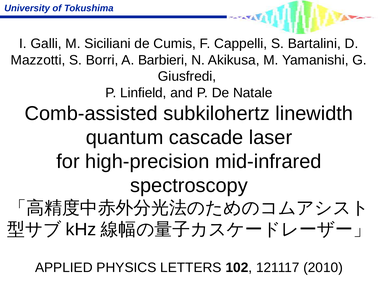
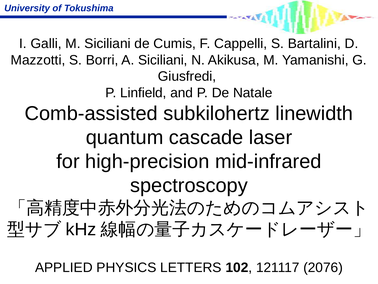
A Barbieri: Barbieri -> Siciliani (163, 60)
2010: 2010 -> 2076 (323, 267)
